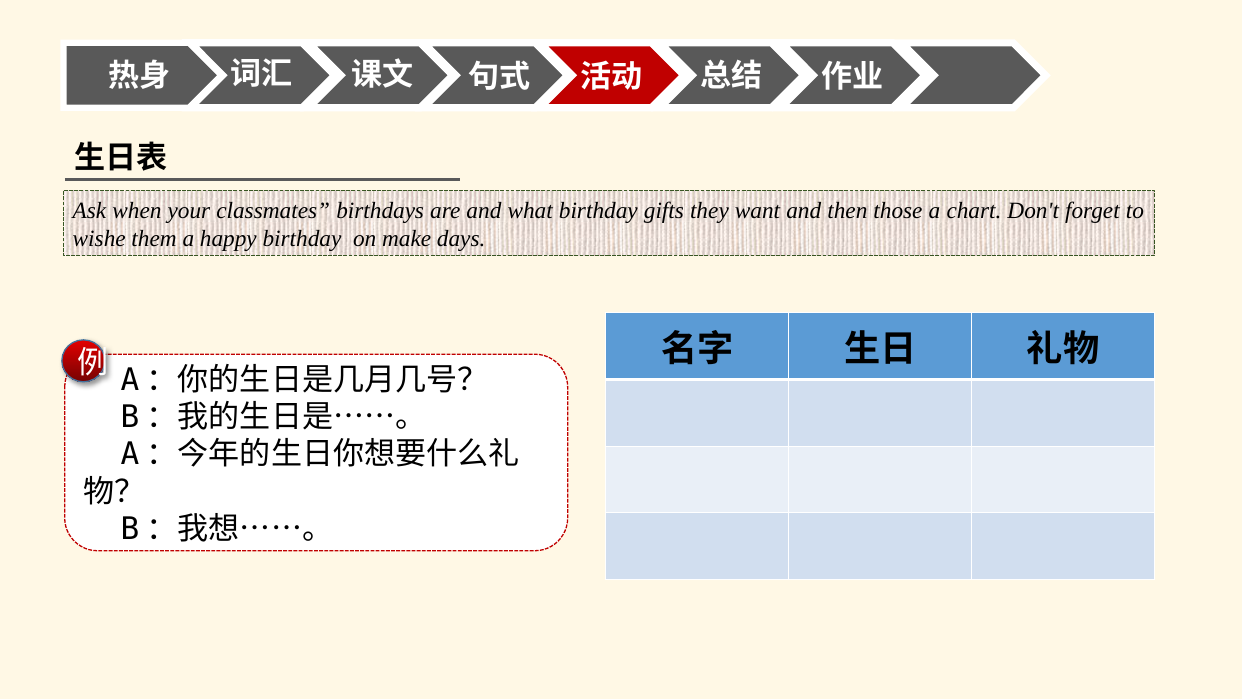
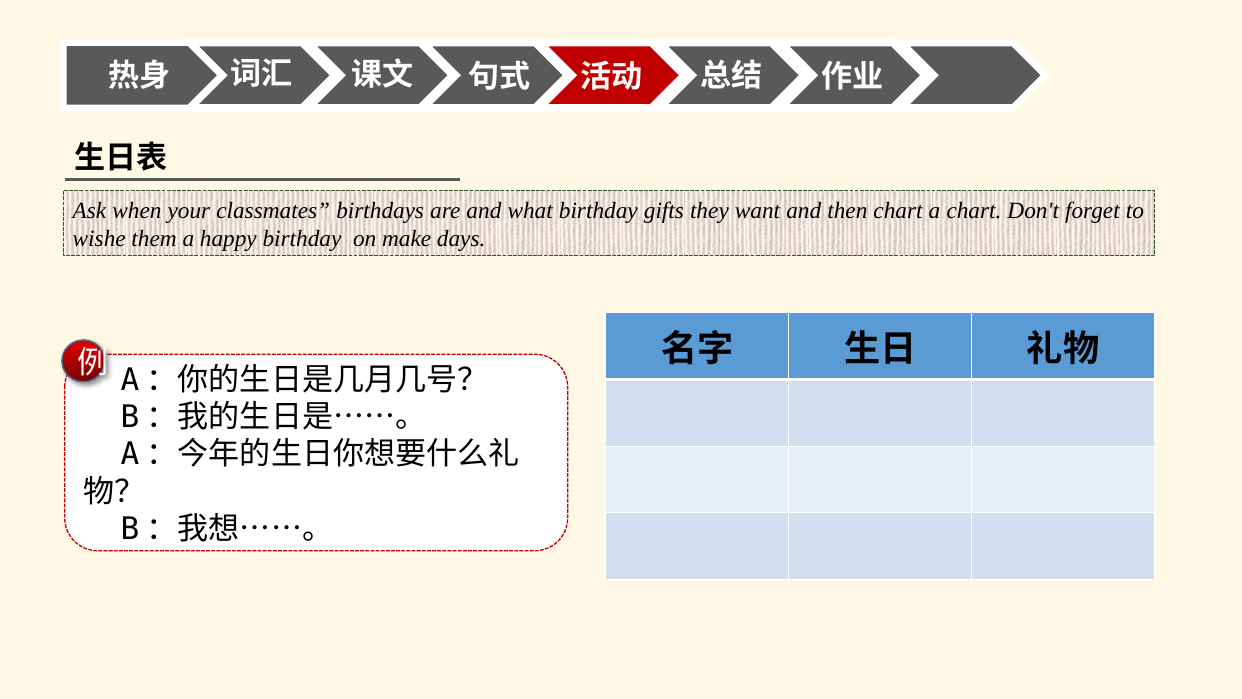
then those: those -> chart (898, 211)
